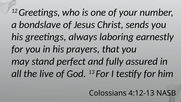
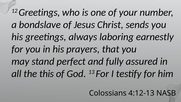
live: live -> this (47, 73)
